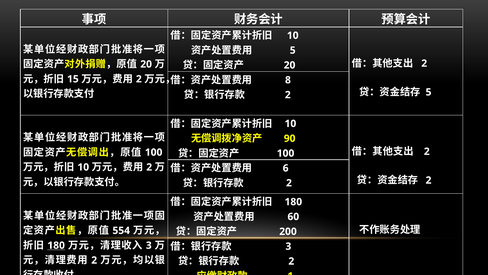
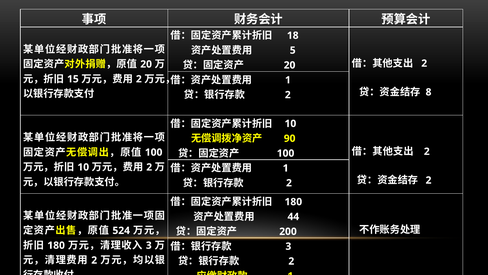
10: 10 -> 18 (293, 35)
8: 8 -> 1 (288, 80)
5: 5 -> 8 (429, 92)
6: 6 -> 1 (286, 168)
60: 60 -> 44 (293, 216)
554: 554 -> 524 (121, 230)
180 underline: present -> none (56, 245)
